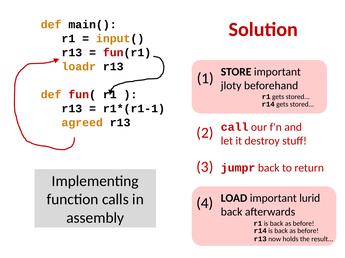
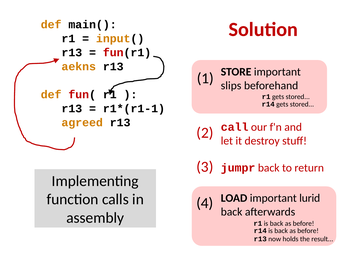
loadr: loadr -> aekns (79, 67)
jloty: jloty -> slips (231, 86)
